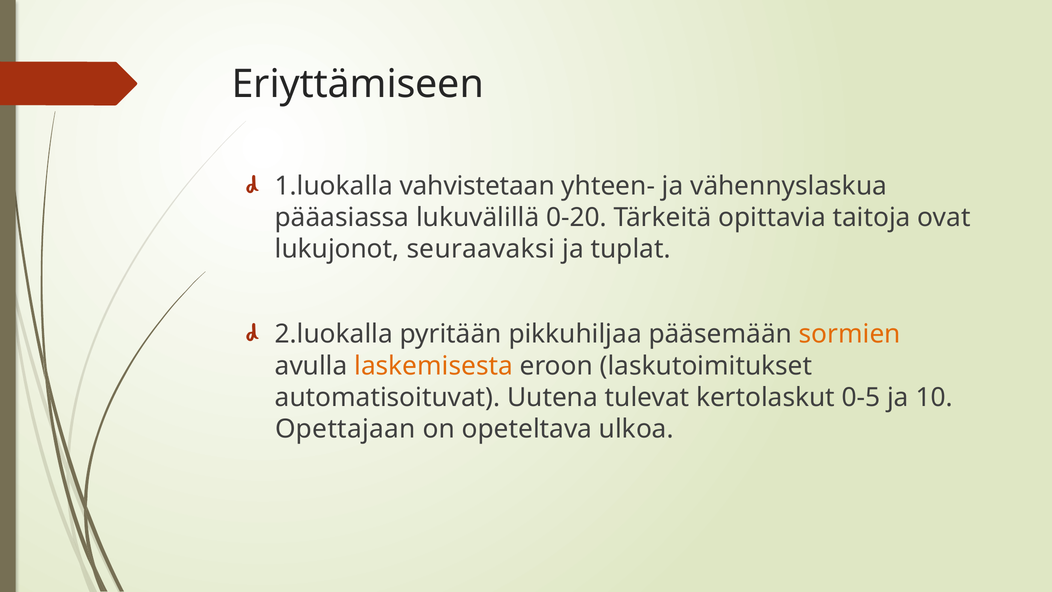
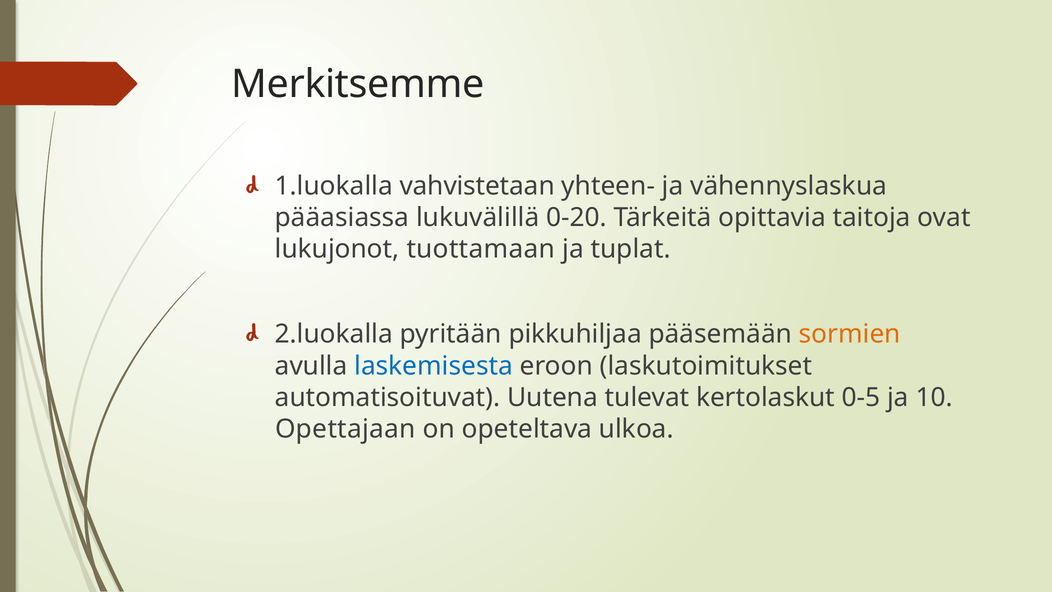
Eriyttämiseen: Eriyttämiseen -> Merkitsemme (358, 84)
seuraavaksi: seuraavaksi -> tuottamaan (481, 249)
laskemisesta colour: orange -> blue (434, 366)
